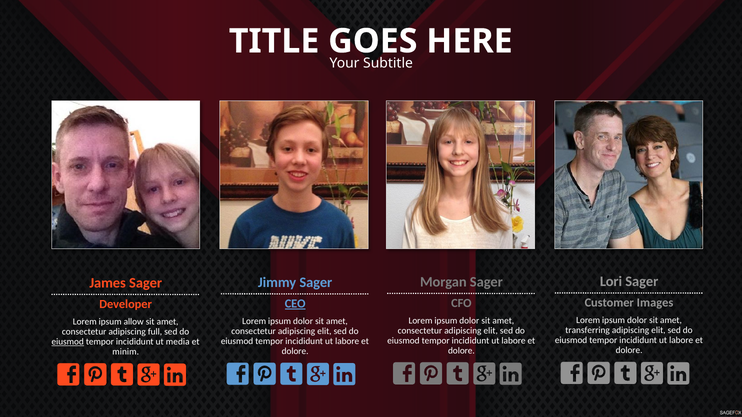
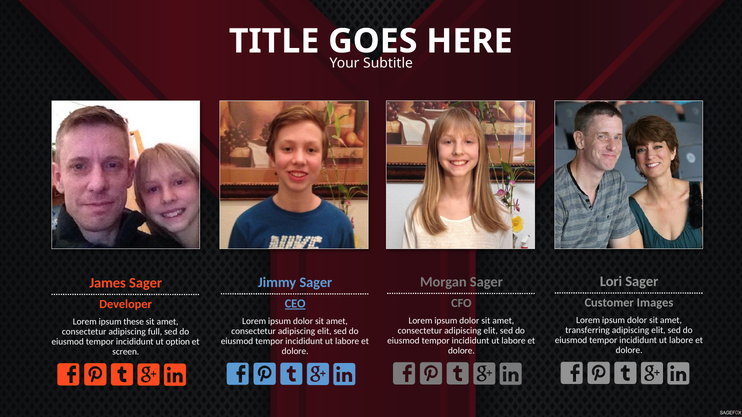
allow: allow -> these (134, 322)
eiusmod underline: present -> none (68, 342)
media: media -> option (178, 342)
minim: minim -> screen (126, 352)
